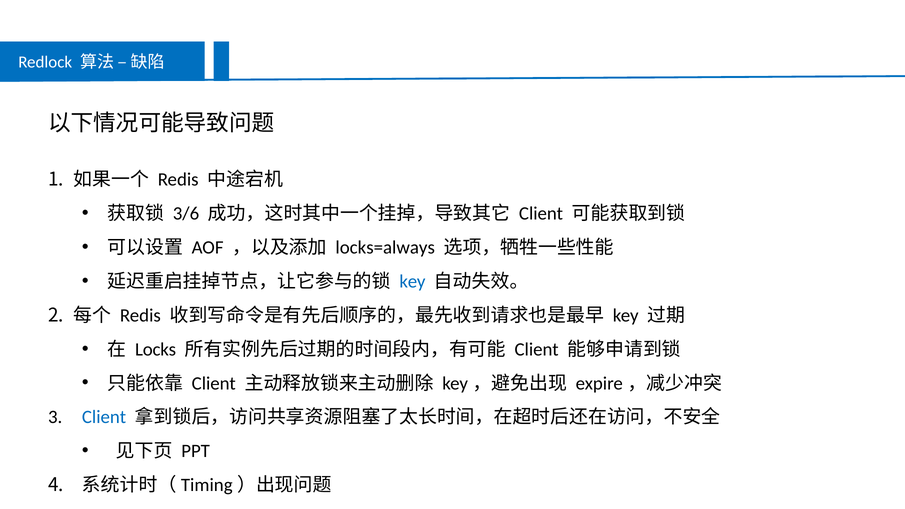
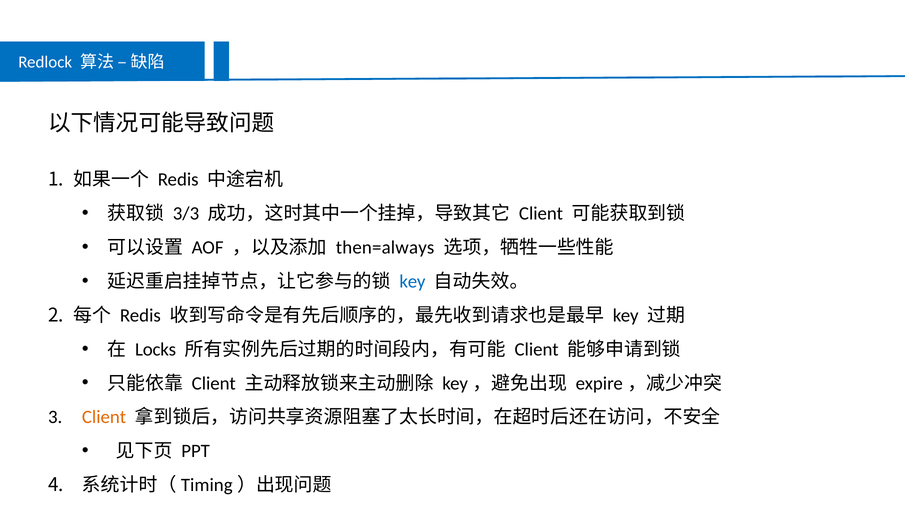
3/6: 3/6 -> 3/3 (186, 214)
locks=always: locks=always -> then=always (385, 248)
Client colour: blue -> orange (104, 417)
